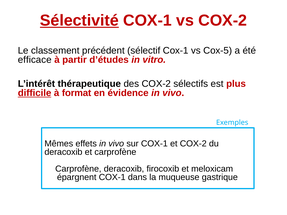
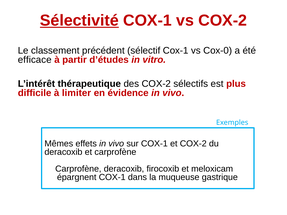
Cox-5: Cox-5 -> Cox-0 (218, 51)
difficile underline: present -> none (35, 93)
format: format -> limiter (76, 93)
